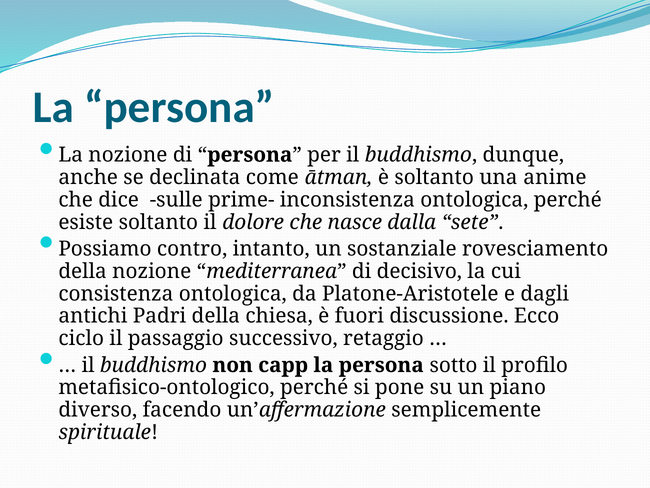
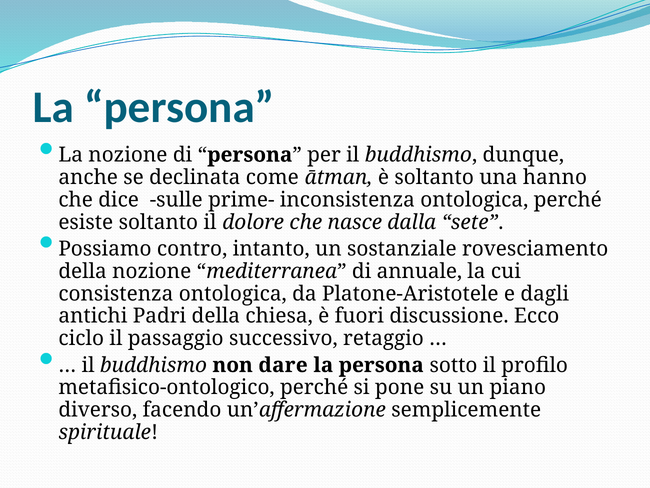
anime: anime -> hanno (555, 177)
decisivo: decisivo -> annuale (419, 271)
capp: capp -> dare (283, 365)
